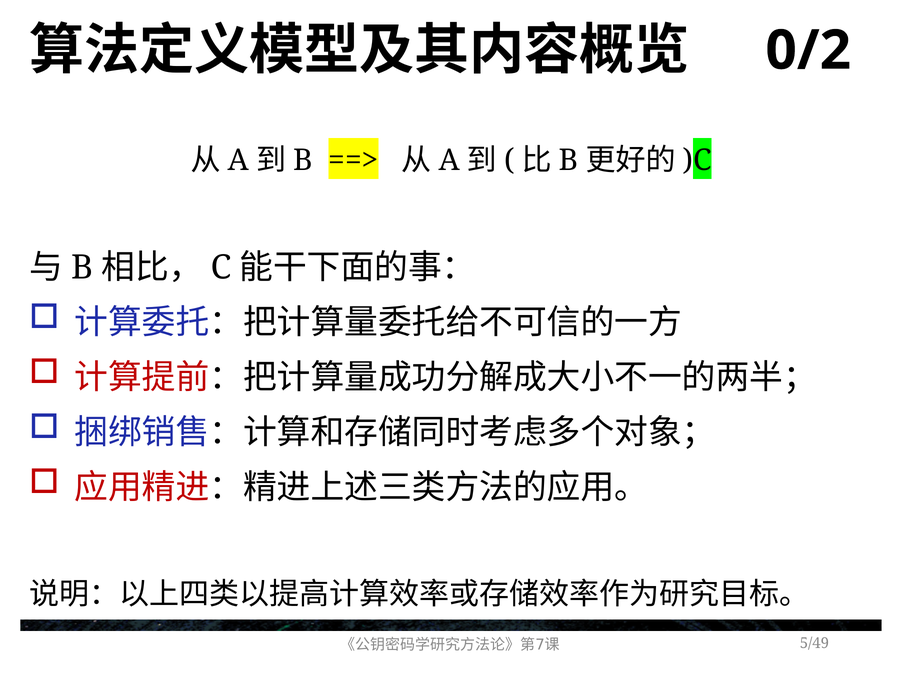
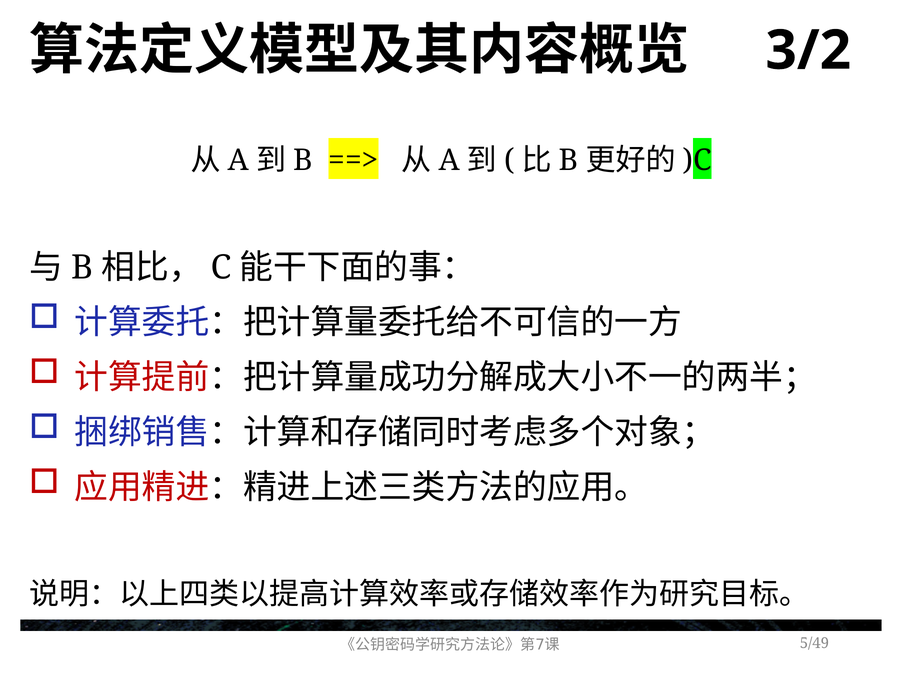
0/2: 0/2 -> 3/2 (808, 51)
